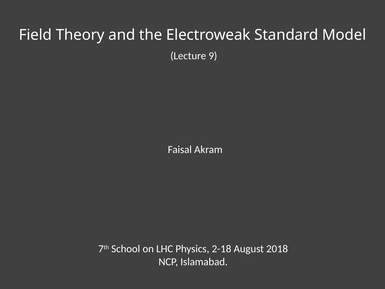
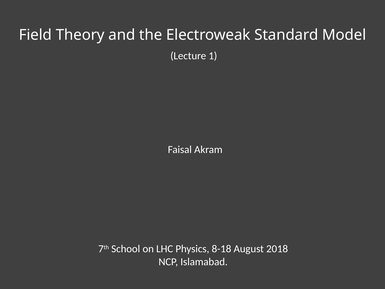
9: 9 -> 1 (213, 56)
2-18: 2-18 -> 8-18 (221, 249)
